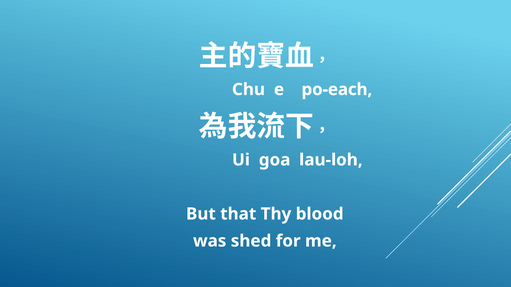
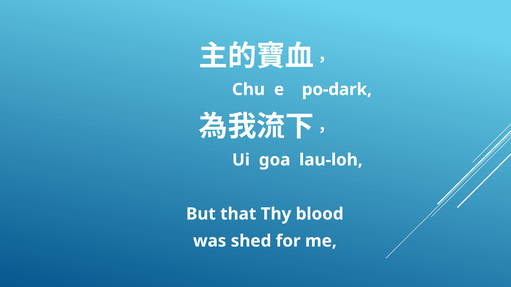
po-each: po-each -> po-dark (337, 90)
